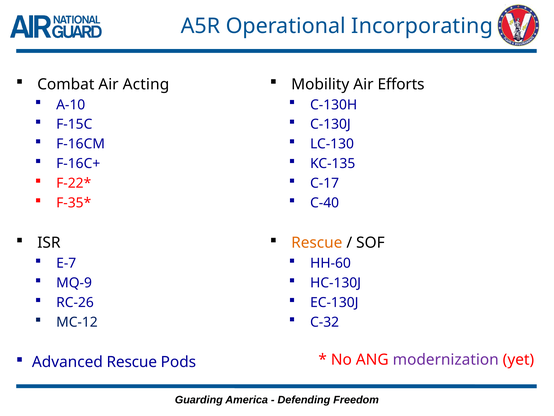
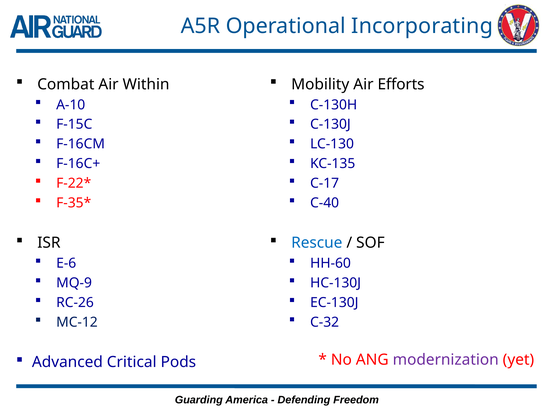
Acting: Acting -> Within (146, 84)
Rescue colour: orange -> blue (317, 243)
E-7: E-7 -> E-6 (66, 263)
Advanced Rescue: Rescue -> Critical (132, 362)
